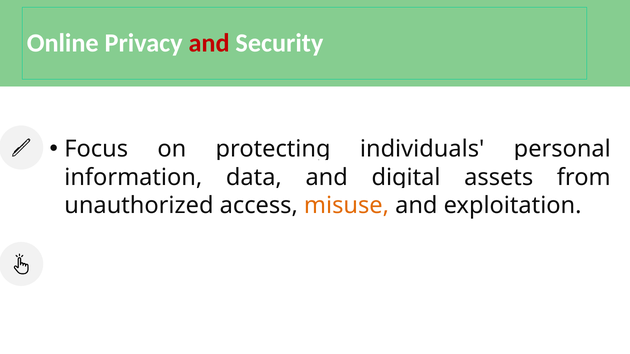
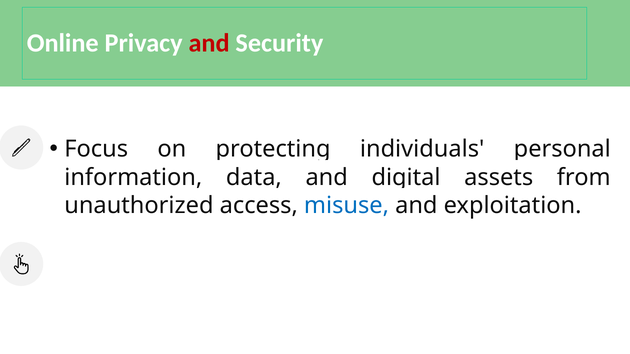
misuse colour: orange -> blue (346, 206)
